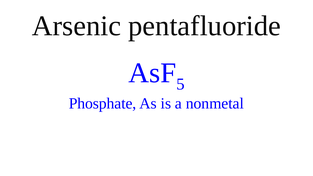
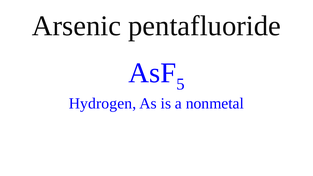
Phosphate: Phosphate -> Hydrogen (103, 103)
